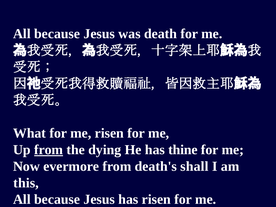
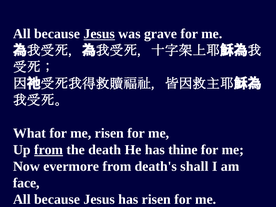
Jesus underline: none -> present (99, 34)
death: death -> grave (161, 34)
dying: dying -> death (105, 150)
this: this -> face (26, 183)
